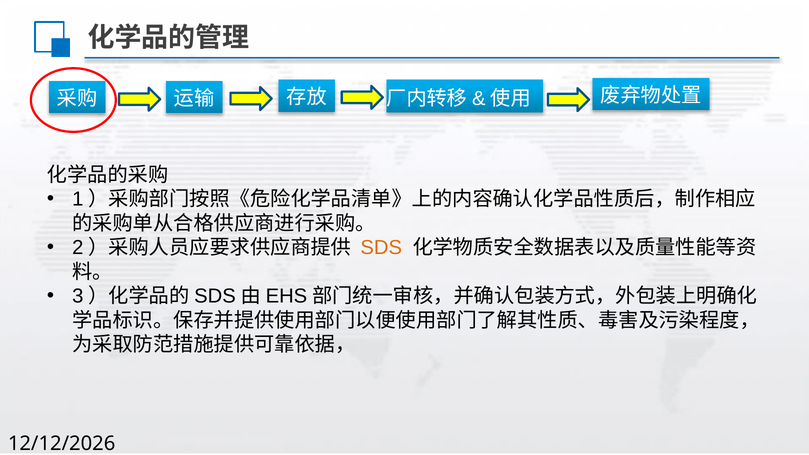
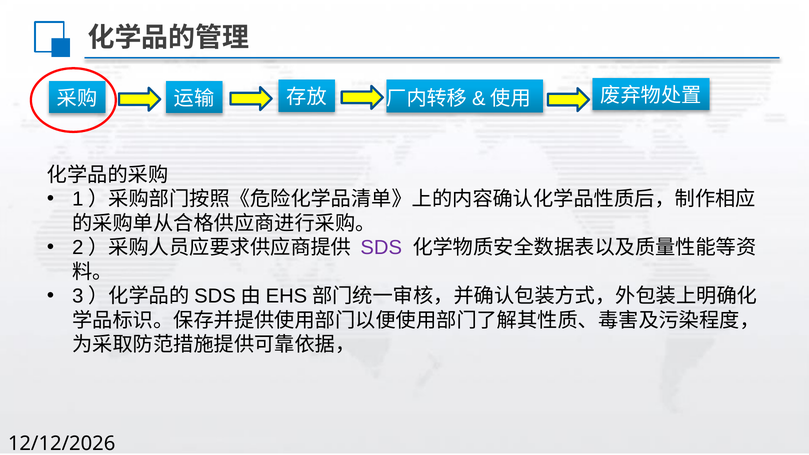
SDS colour: orange -> purple (381, 248)
